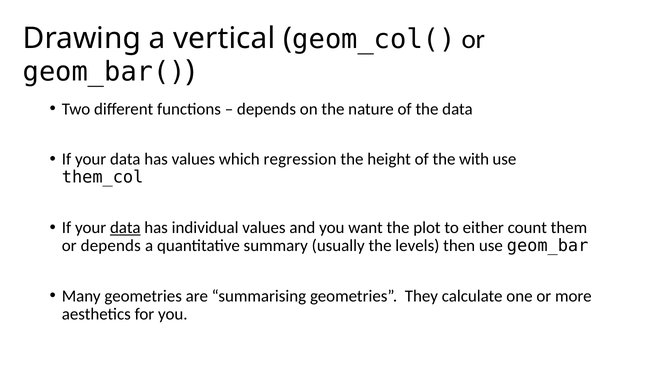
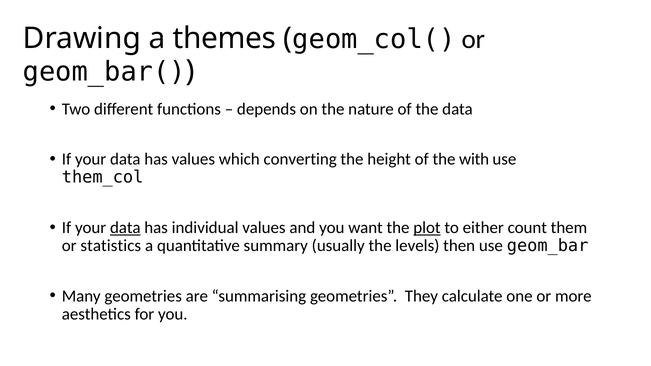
vertical: vertical -> themes (224, 39)
regression: regression -> converting (300, 159)
plot underline: none -> present (427, 228)
or depends: depends -> statistics (111, 246)
